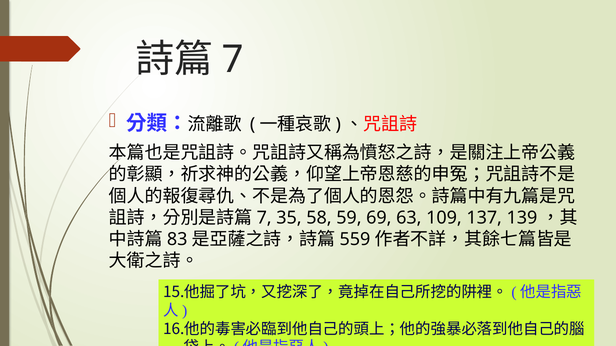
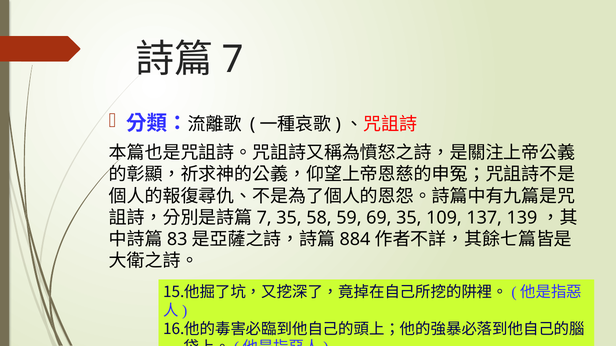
69 63: 63 -> 35 (409, 218)
559: 559 -> 884 (355, 240)
